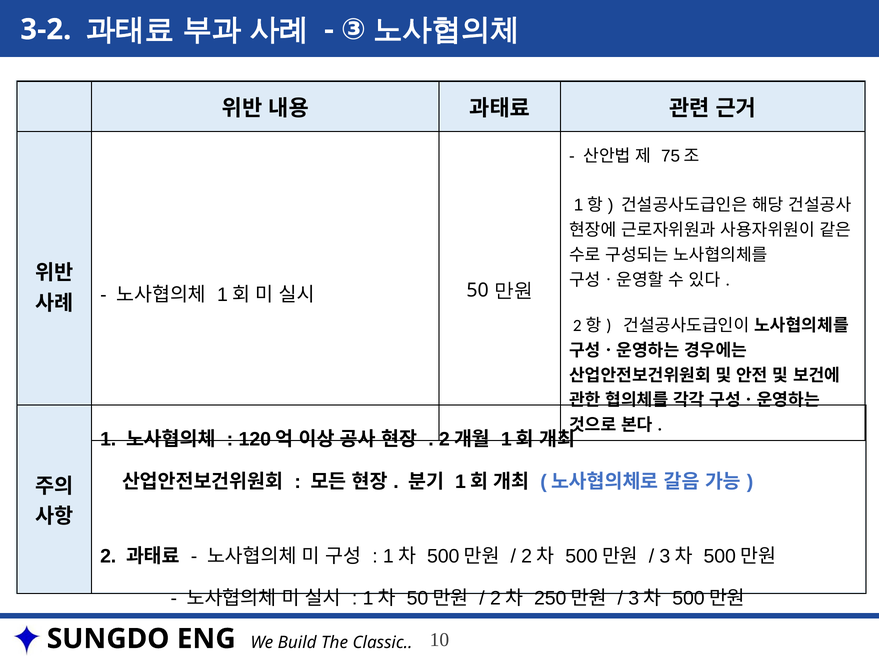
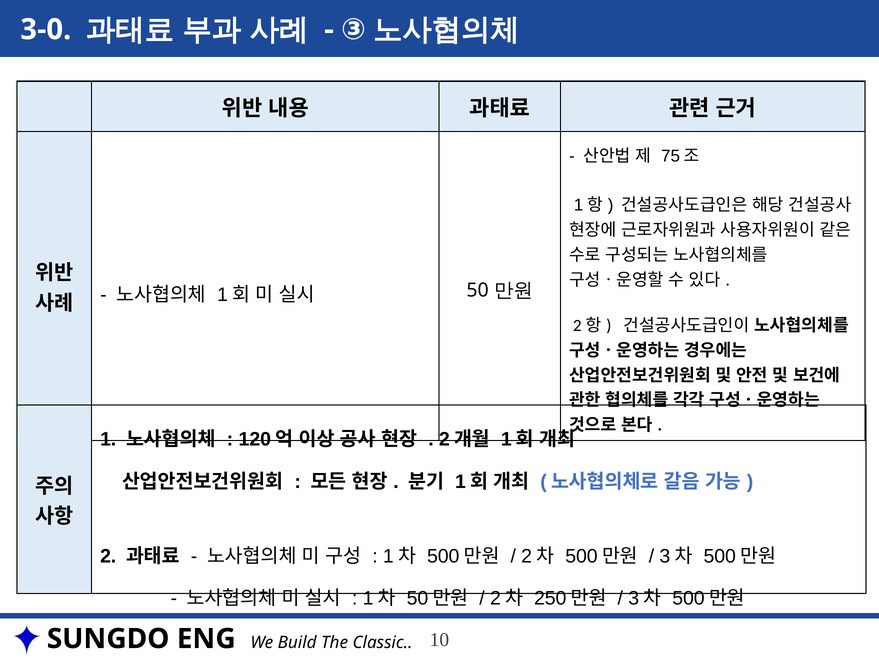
3-2: 3-2 -> 3-0 (46, 30)
